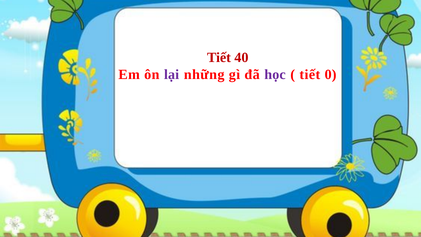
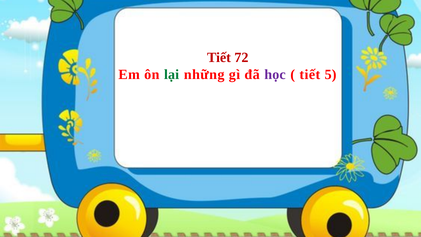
40: 40 -> 72 (241, 58)
lại colour: purple -> green (172, 74)
0: 0 -> 5 (331, 74)
